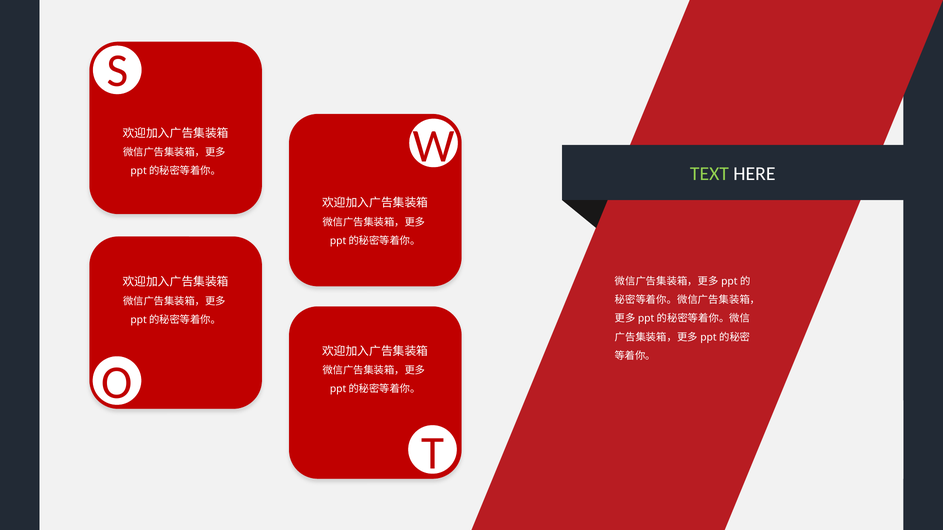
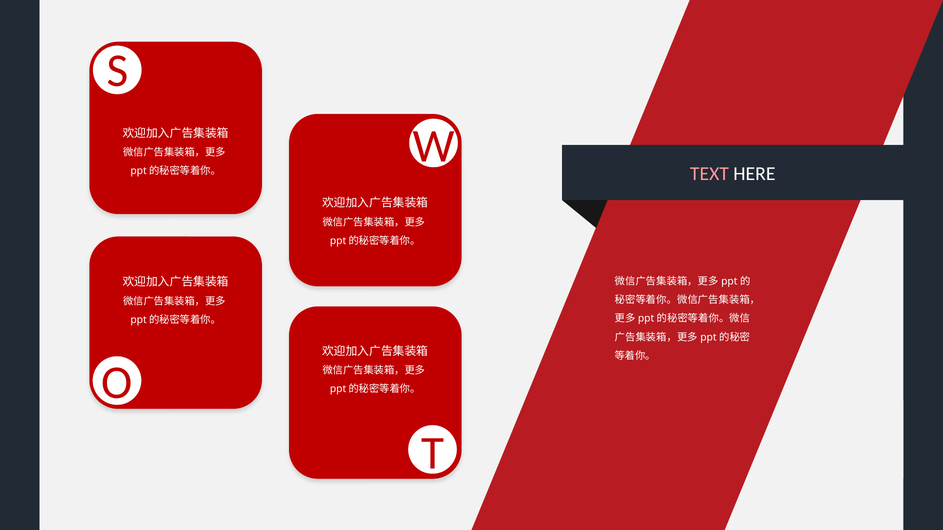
TEXT colour: light green -> pink (709, 174)
